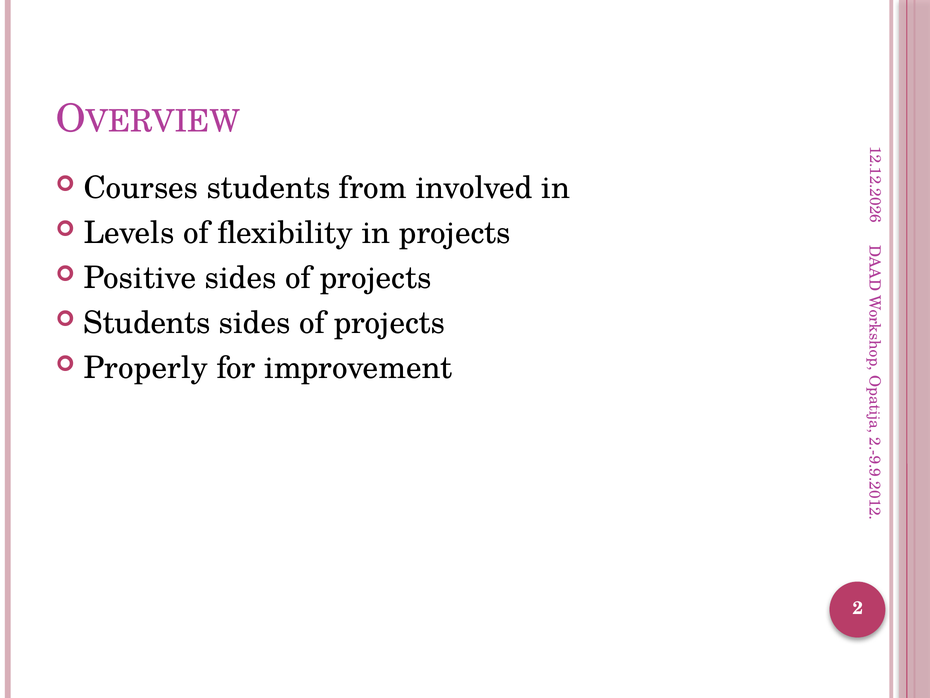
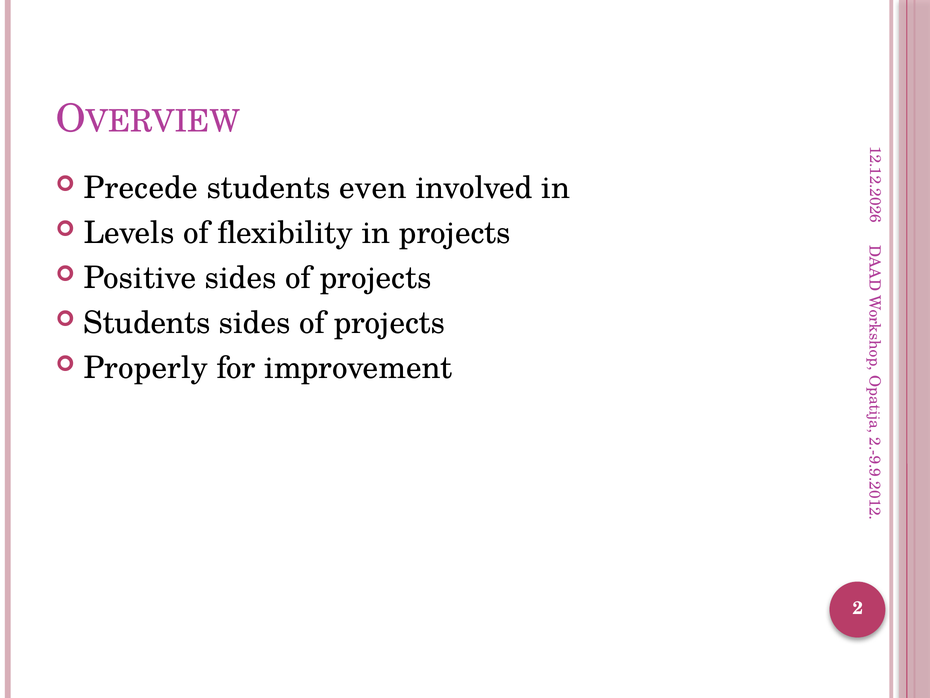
Courses: Courses -> Precede (141, 188)
from: from -> even (373, 188)
